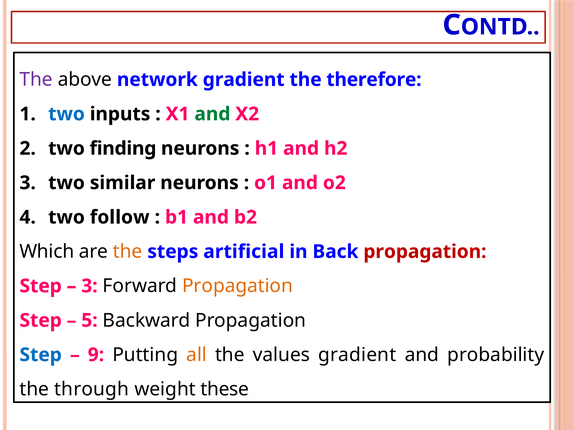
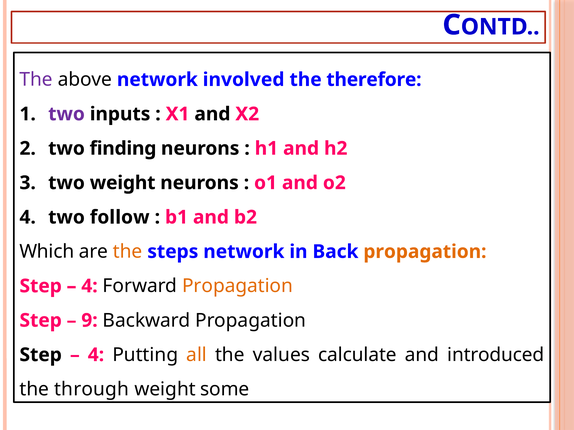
network gradient: gradient -> involved (244, 80)
two colour: blue -> purple (67, 114)
and colour: green -> black (212, 114)
two similar: similar -> weight (123, 183)
steps artificial: artificial -> network (244, 252)
propagation colour: red -> orange (425, 252)
3: 3 -> 4 (89, 286)
5: 5 -> 9 (89, 321)
Step colour: blue -> black (41, 355)
9: 9 -> 4 (96, 355)
values gradient: gradient -> calculate (357, 355)
probability: probability -> introduced (496, 355)
these: these -> some (225, 390)
